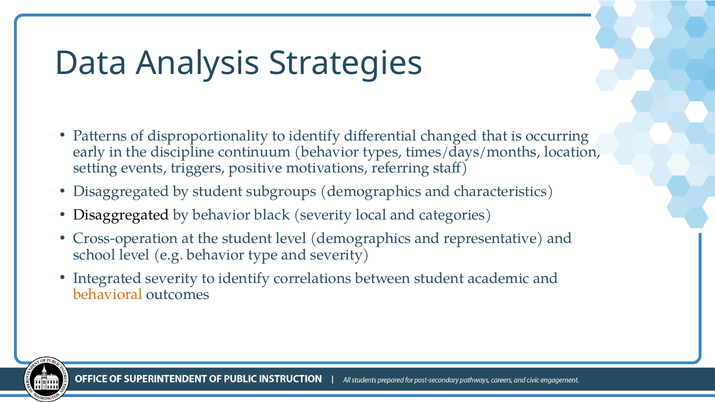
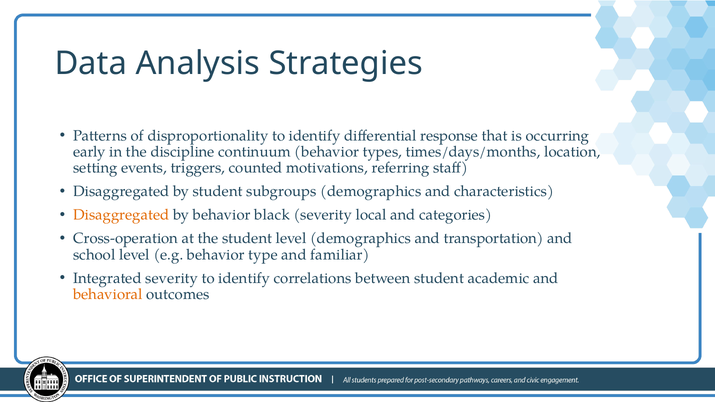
changed: changed -> response (449, 136)
positive: positive -> counted (256, 168)
Disaggregated colour: black -> orange (121, 215)
representative: representative -> transportation (494, 239)
and severity: severity -> familiar (340, 255)
